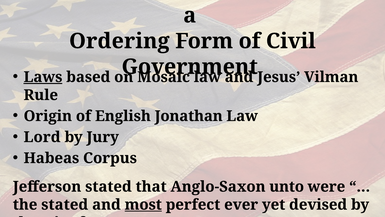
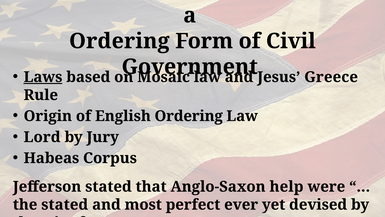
Vilman: Vilman -> Greece (331, 77)
English Jonathan: Jonathan -> Ordering (189, 116)
unto: unto -> help (286, 186)
most underline: present -> none (143, 204)
